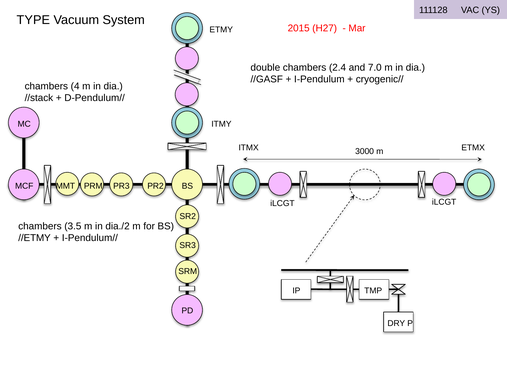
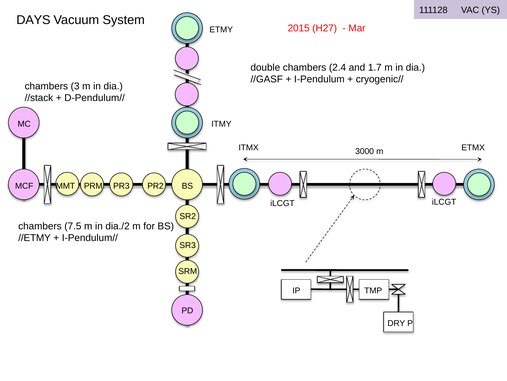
TYPE: TYPE -> DAYS (33, 20)
7.0: 7.0 -> 1.7 (375, 67)
4: 4 -> 3 (75, 86)
3.5: 3.5 -> 7.5 (73, 226)
